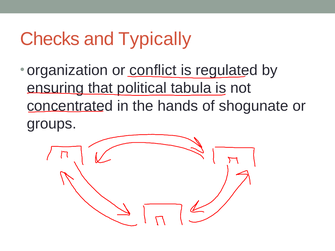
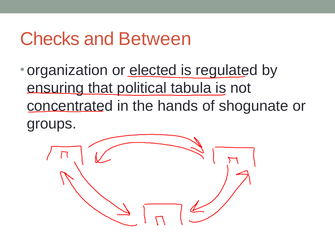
Typically: Typically -> Between (155, 39)
conflict: conflict -> elected (153, 70)
